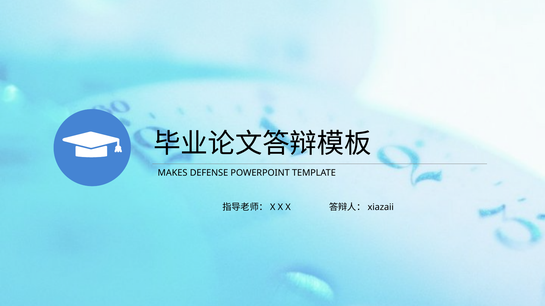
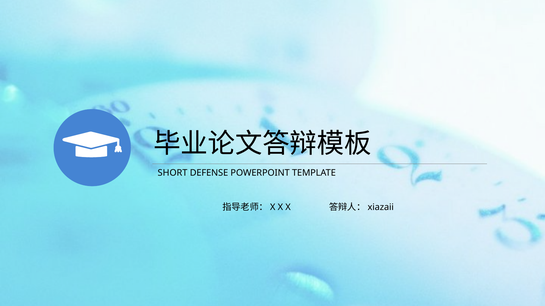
MAKES: MAKES -> SHORT (173, 173)
